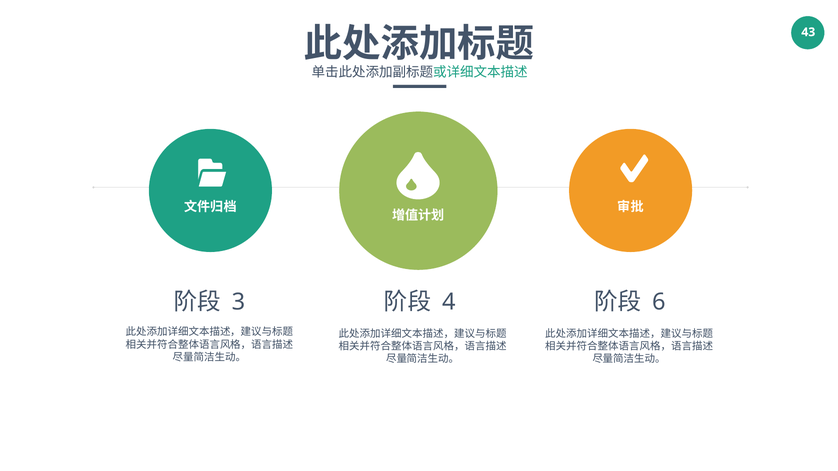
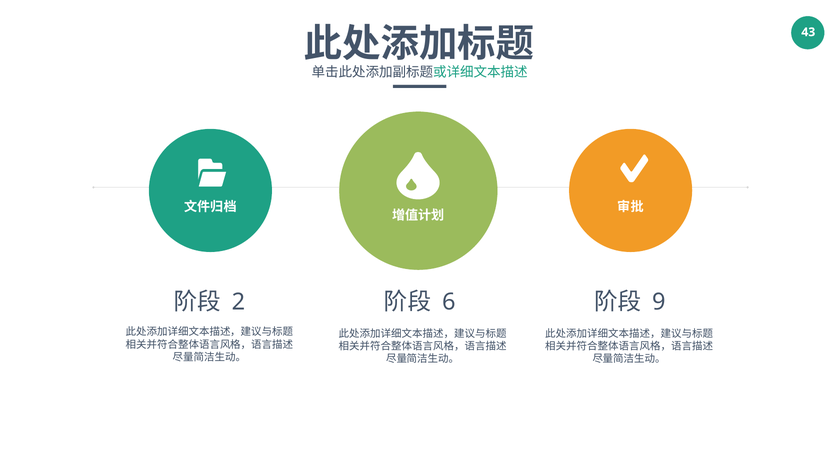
3: 3 -> 2 (238, 303)
4: 4 -> 6 (449, 303)
6: 6 -> 9 (659, 303)
